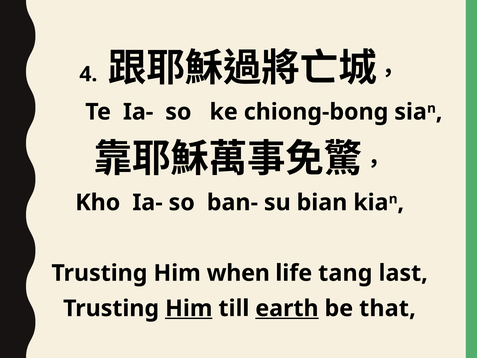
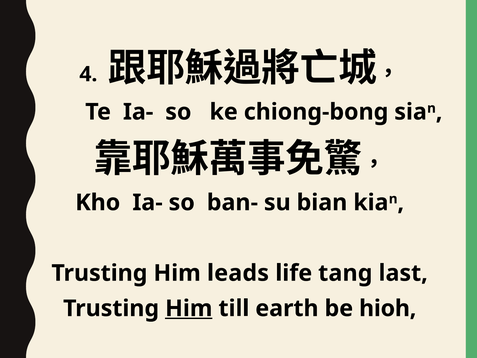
when: when -> leads (238, 273)
earth underline: present -> none (287, 308)
that: that -> hioh (388, 308)
